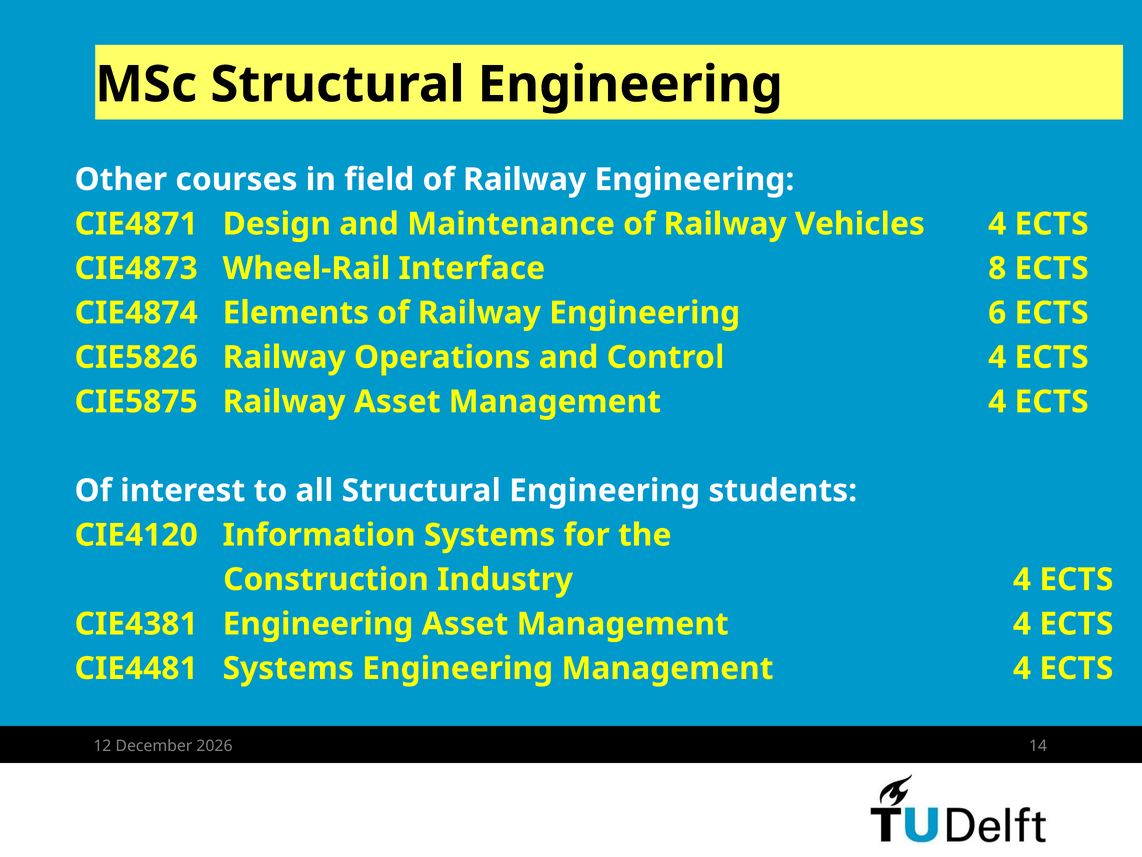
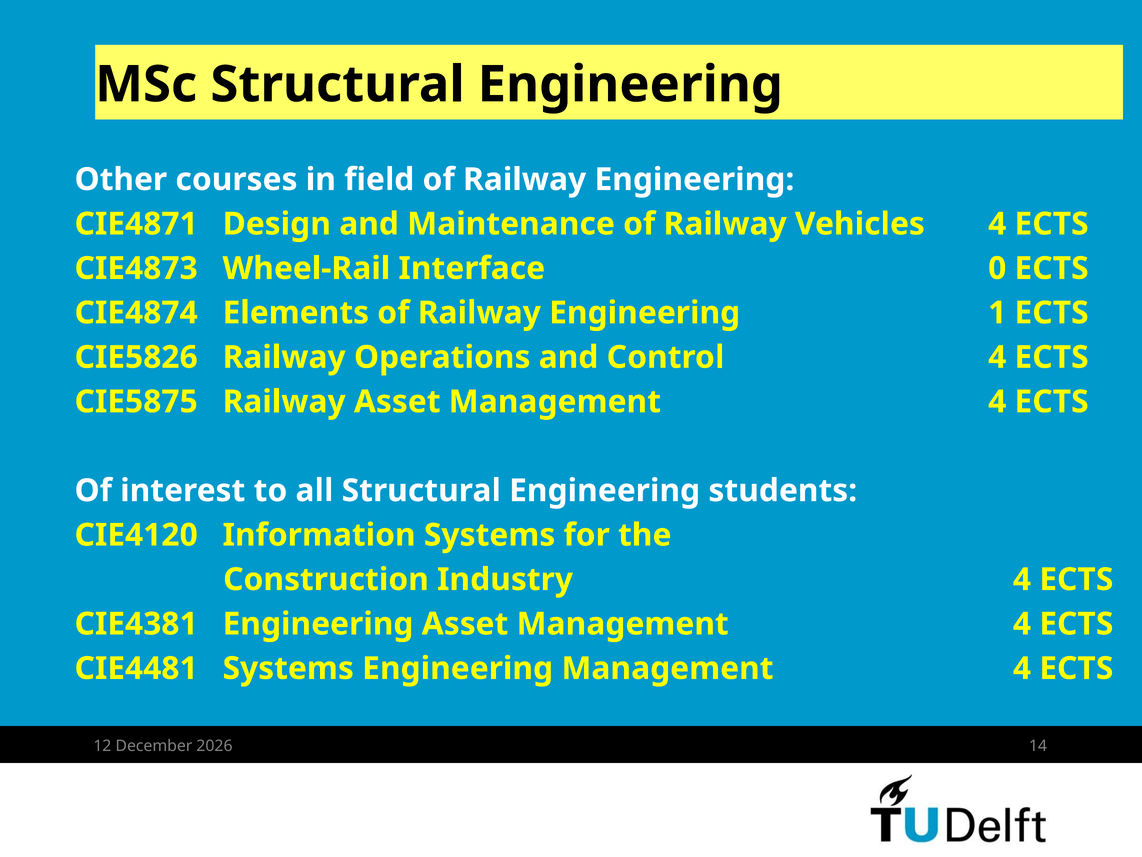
8: 8 -> 0 (997, 268)
6: 6 -> 1 (997, 313)
